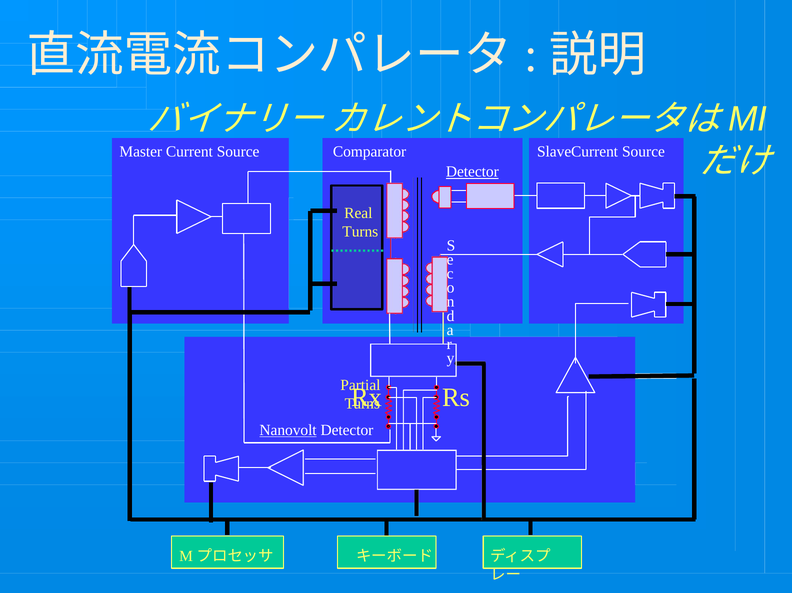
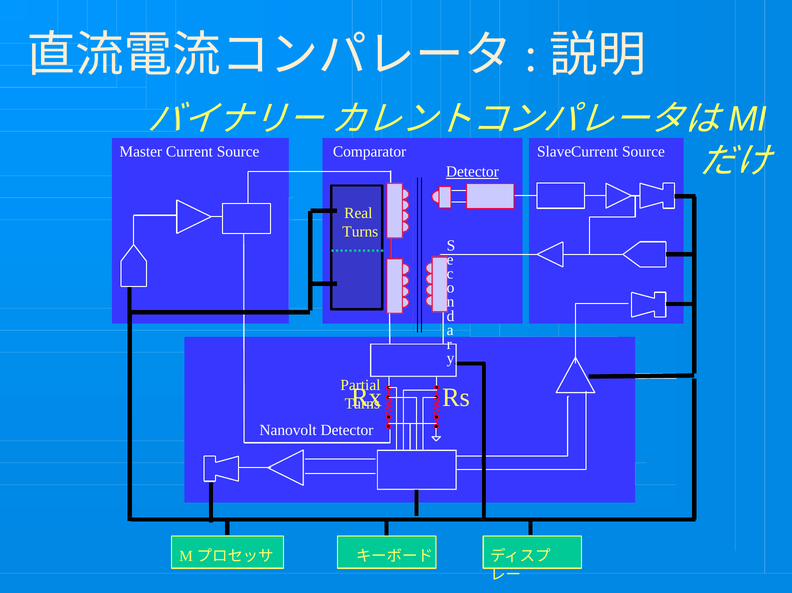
Nanovolt underline: present -> none (288, 430)
